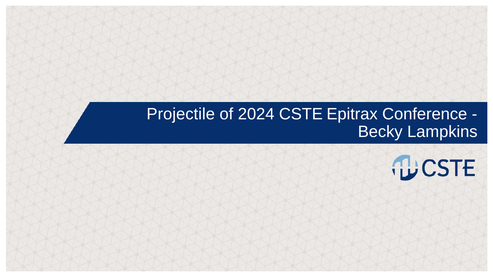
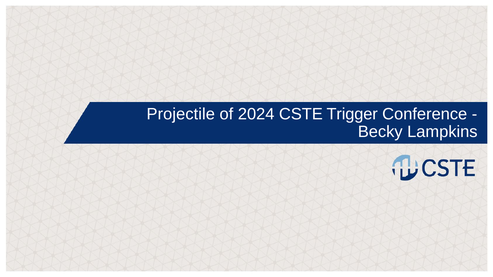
Epitrax: Epitrax -> Trigger (352, 114)
